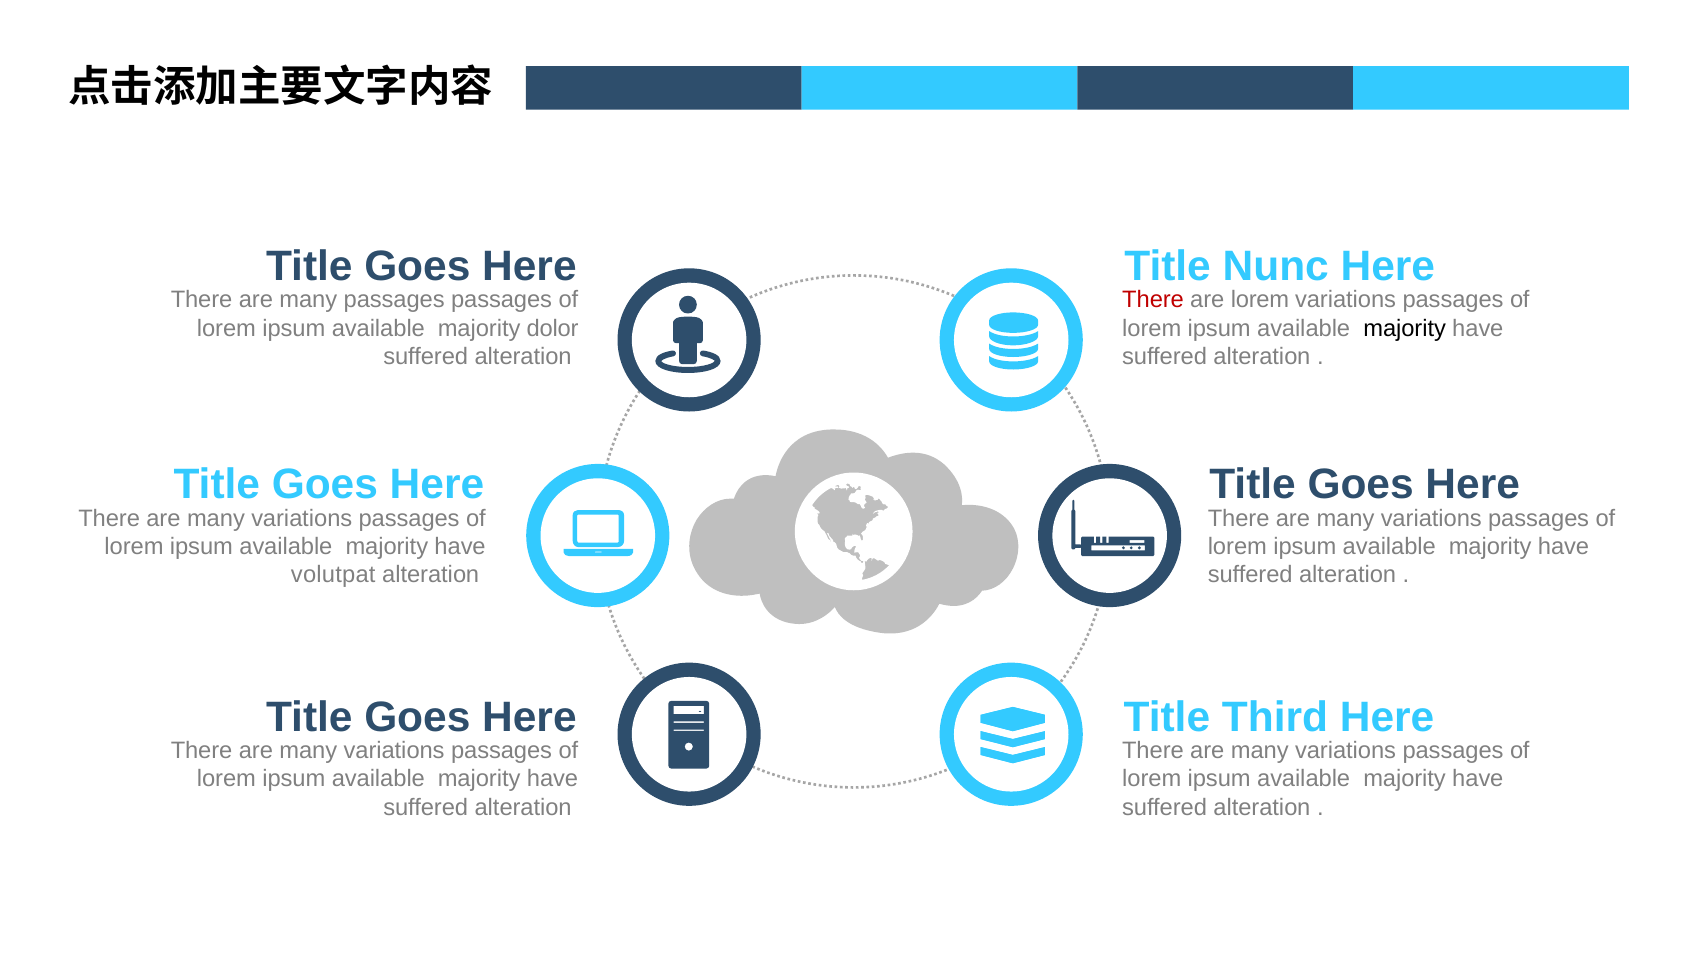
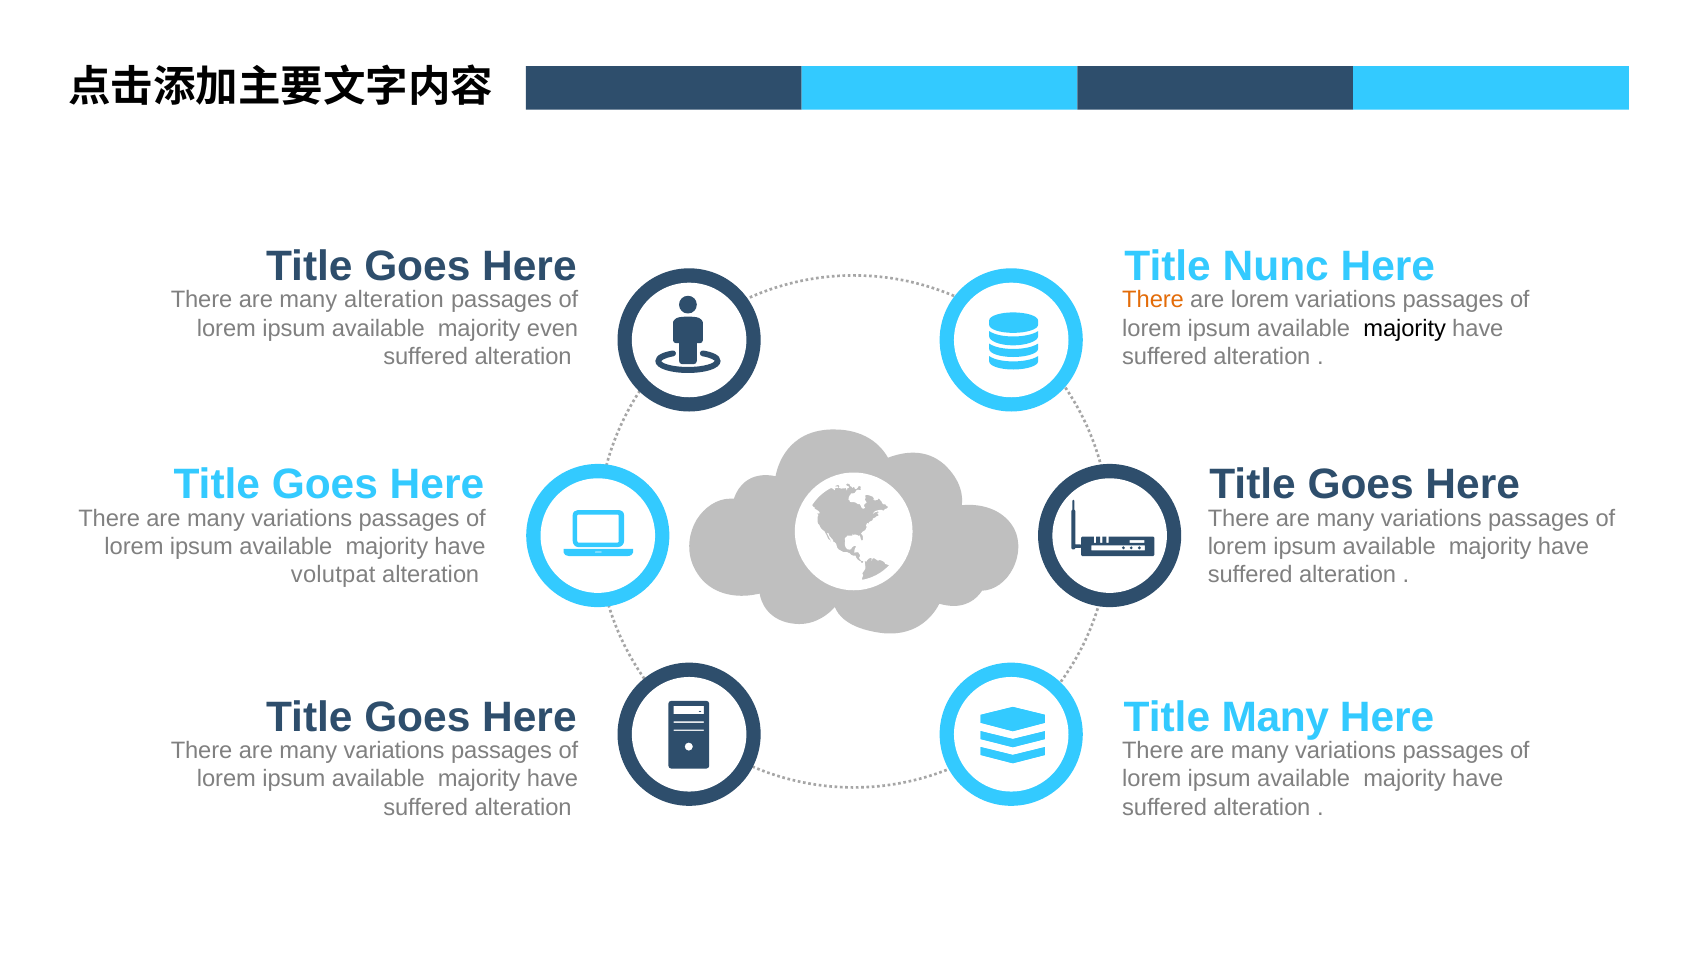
many passages: passages -> alteration (394, 300)
There colour: red -> orange (1153, 300)
dolor: dolor -> even (553, 328)
Title Third: Third -> Many (1275, 717)
